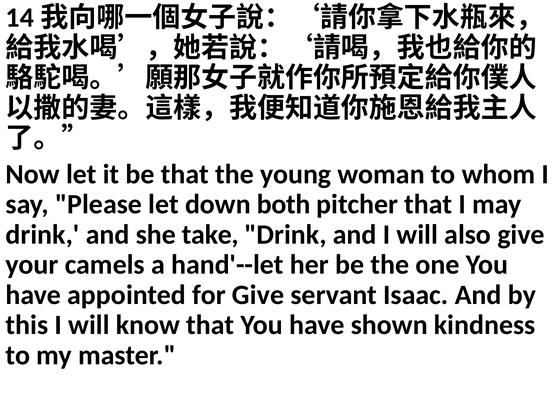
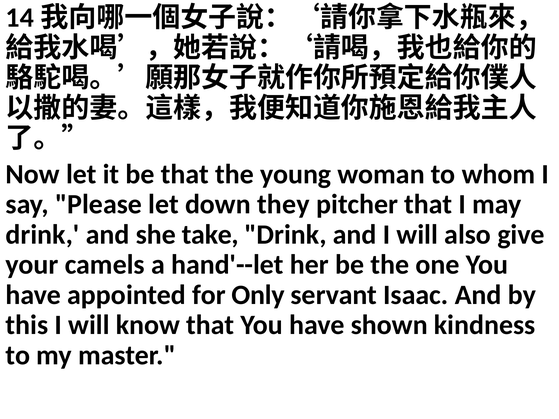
both: both -> they (283, 204)
for Give: Give -> Only (258, 295)
